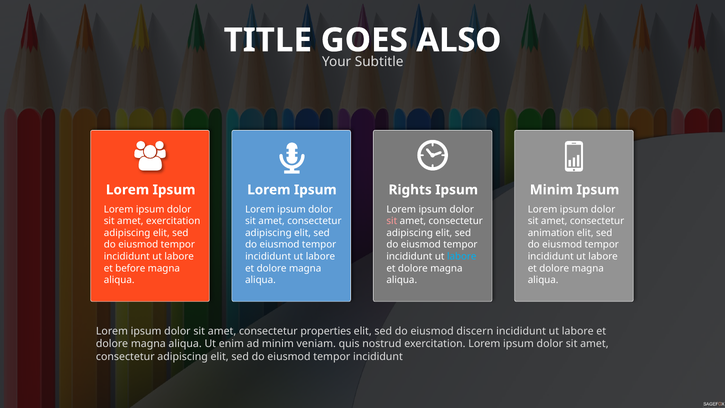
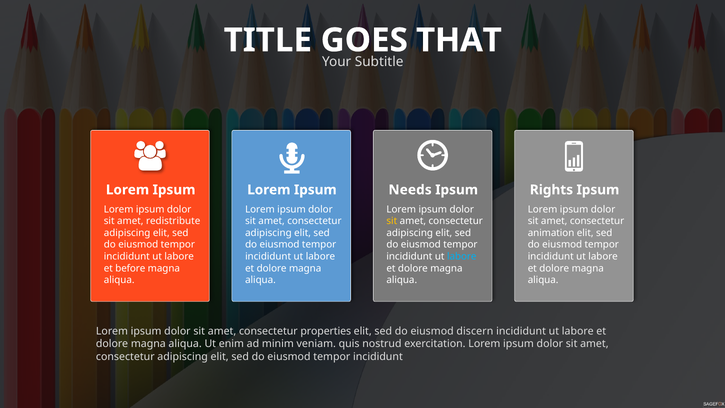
ALSO: ALSO -> THAT (459, 40)
Rights: Rights -> Needs (410, 190)
Minim: Minim -> Rights (551, 190)
amet exercitation: exercitation -> redistribute (173, 221)
sit colour: pink -> yellow (392, 221)
